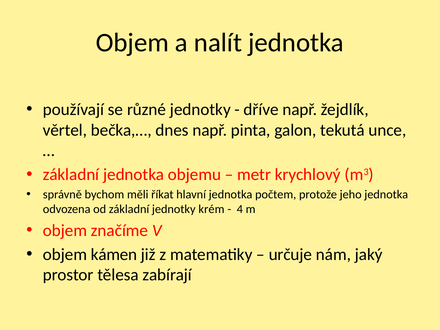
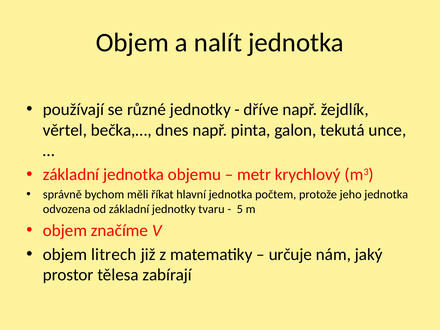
krém: krém -> tvaru (211, 209)
4: 4 -> 5 (240, 209)
kámen: kámen -> litrech (114, 254)
